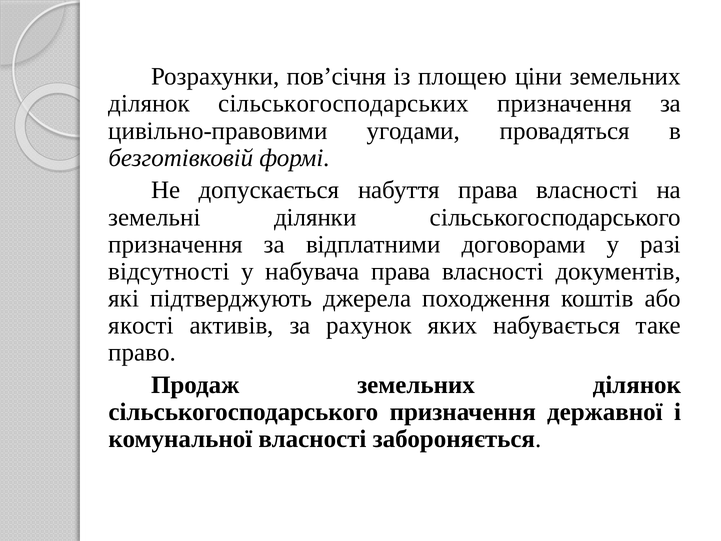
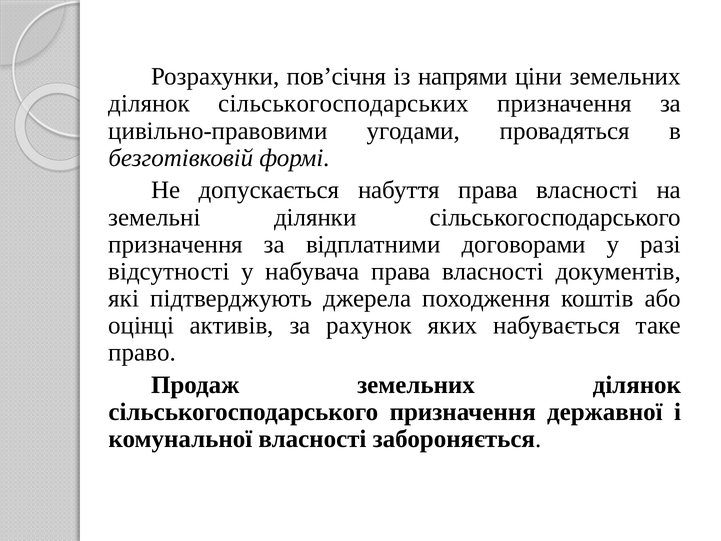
площею: площею -> напрями (463, 77)
якості: якості -> оцінці (141, 325)
